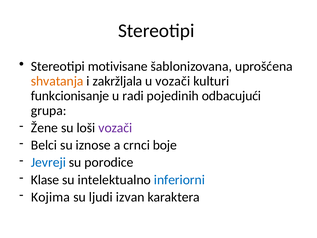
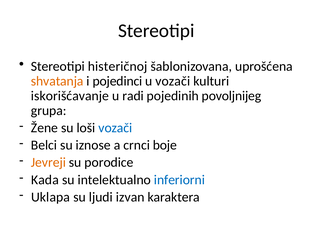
motivisane: motivisane -> histeričnoj (118, 66)
zakržljala: zakržljala -> pojedinci (117, 81)
funkcionisanje: funkcionisanje -> iskorišćavanje (70, 96)
odbacujući: odbacujući -> povoljnijeg (231, 96)
vozači colour: purple -> blue (115, 128)
Jevreji colour: blue -> orange (48, 162)
Klase: Klase -> Kada (45, 180)
Kojima: Kojima -> Uklapa (51, 197)
